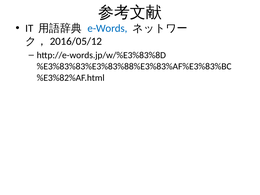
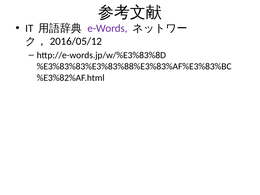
e-Words colour: blue -> purple (107, 28)
